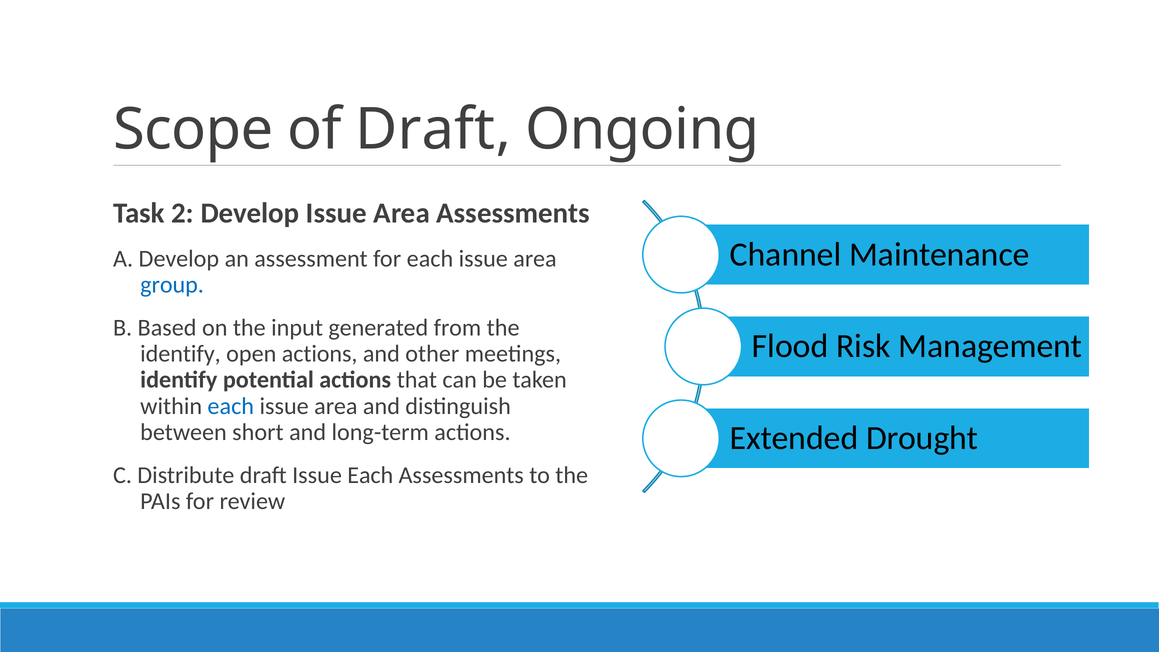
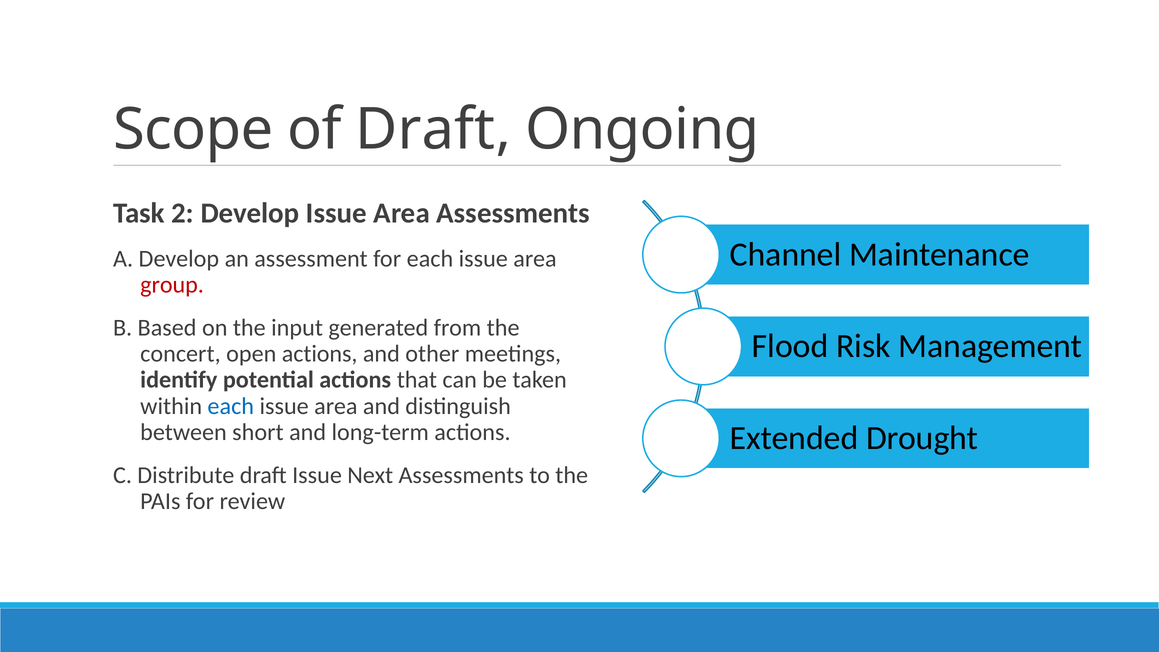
group colour: blue -> red (172, 285)
identify: identify -> concert (180, 354)
Issue Each: Each -> Next (370, 475)
